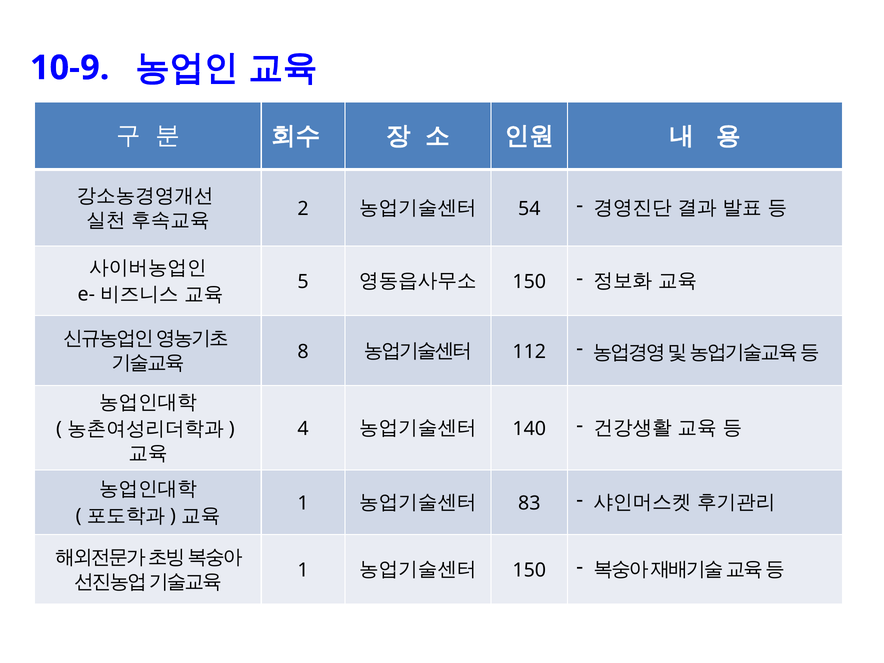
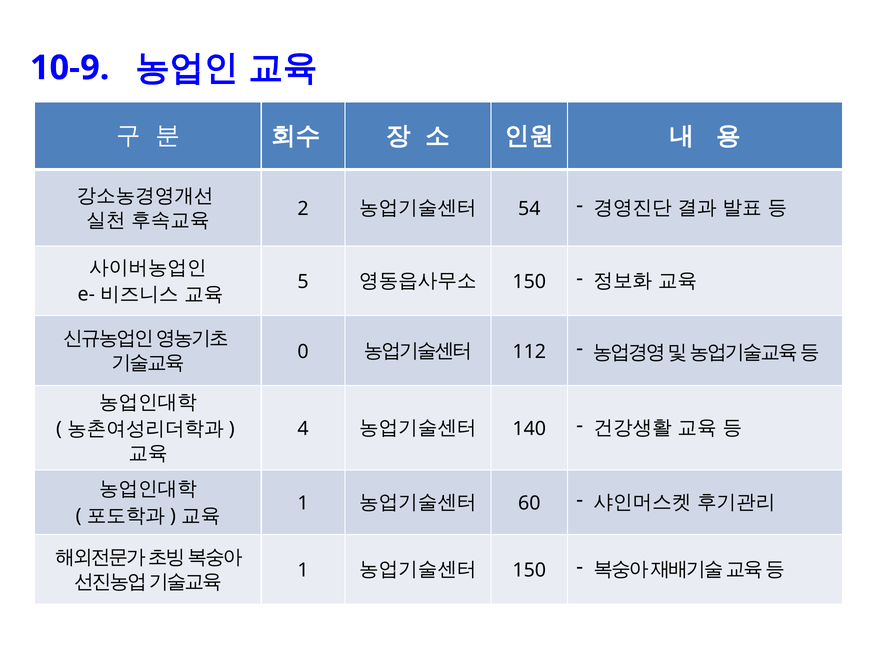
8: 8 -> 0 (303, 352)
83: 83 -> 60 (529, 503)
